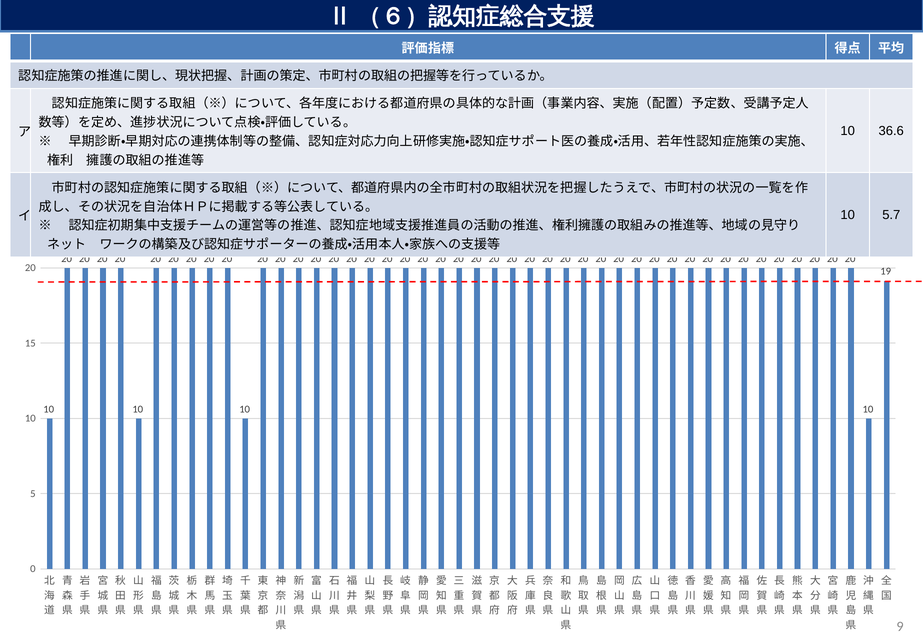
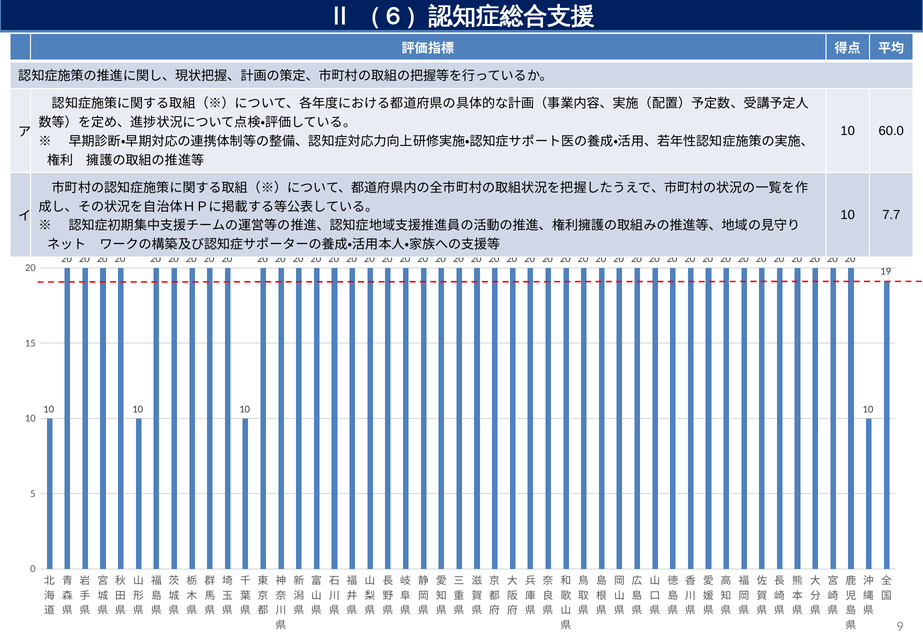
36.6: 36.6 -> 60.0 (891, 131)
5.7: 5.7 -> 7.7 (891, 215)
